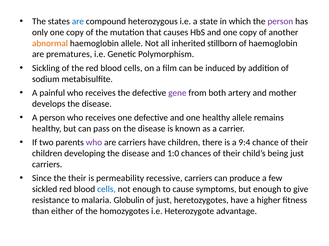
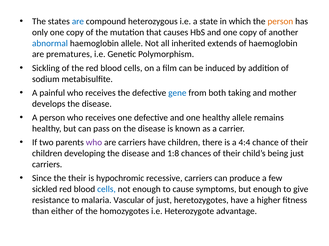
person colour: purple -> orange (280, 21)
abnormal colour: orange -> blue (50, 43)
stillborn: stillborn -> extends (222, 43)
gene colour: purple -> blue (177, 93)
artery: artery -> taking (239, 93)
9:4: 9:4 -> 4:4 (244, 143)
1:0: 1:0 -> 1:8 (173, 154)
permeability: permeability -> hypochromic (120, 179)
Globulin: Globulin -> Vascular (129, 201)
